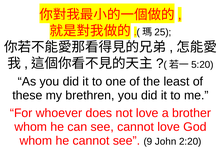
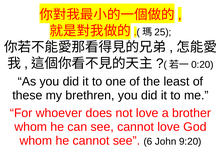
5:20: 5:20 -> 0:20 (202, 65)
9: 9 -> 6 (148, 141)
2:20: 2:20 -> 9:20 (190, 141)
